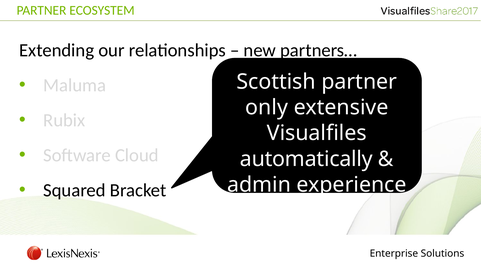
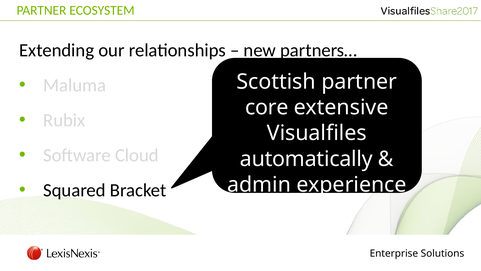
only: only -> core (267, 107)
